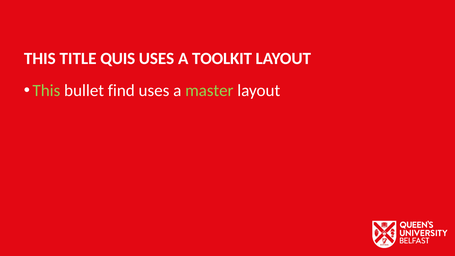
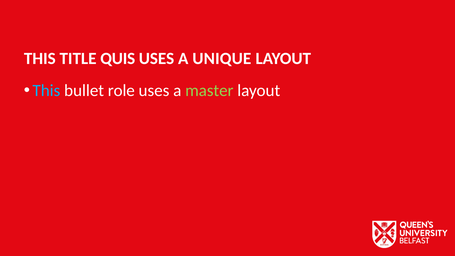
TOOLKIT: TOOLKIT -> UNIQUE (222, 58)
This colour: light green -> light blue (46, 91)
find: find -> role (121, 91)
